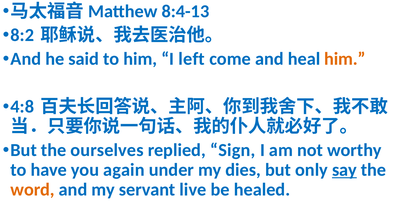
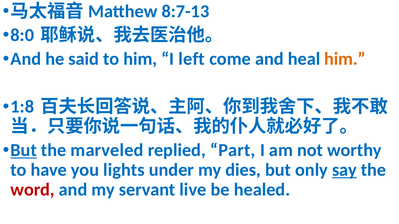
8:4-13: 8:4-13 -> 8:7-13 (185, 11)
8:2: 8:2 -> 8:0 (22, 35)
4:8: 4:8 -> 1:8 (22, 107)
But underline: none -> present (24, 151)
ourselves: ourselves -> marveled (107, 151)
Sign: Sign -> Part (233, 151)
again: again -> lights (124, 170)
word colour: orange -> red (33, 190)
